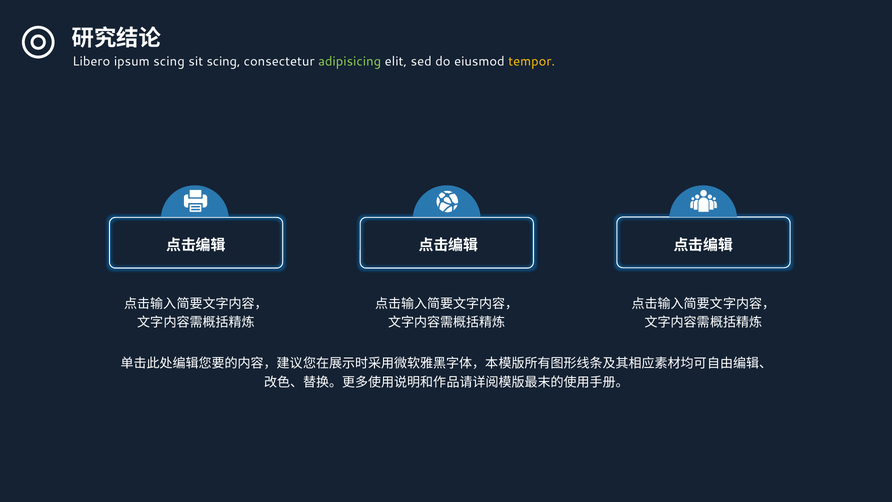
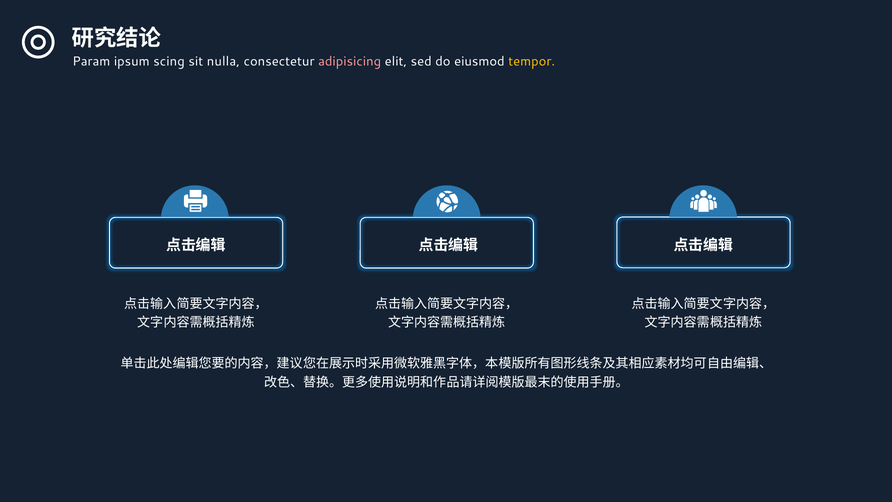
Libero: Libero -> Param (91, 61)
sit scing: scing -> nulla (223, 61)
adipisicing colour: light green -> pink (350, 61)
